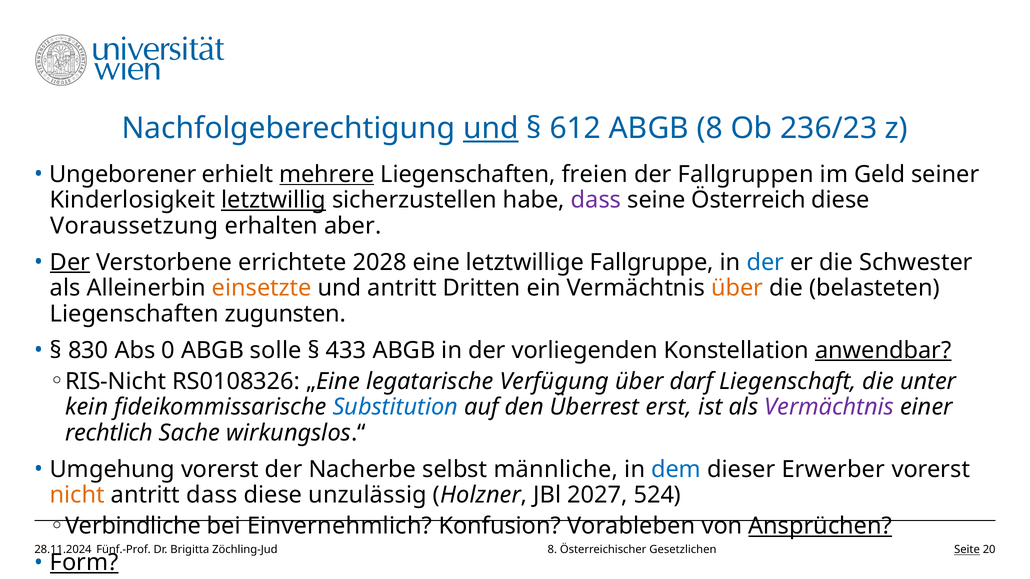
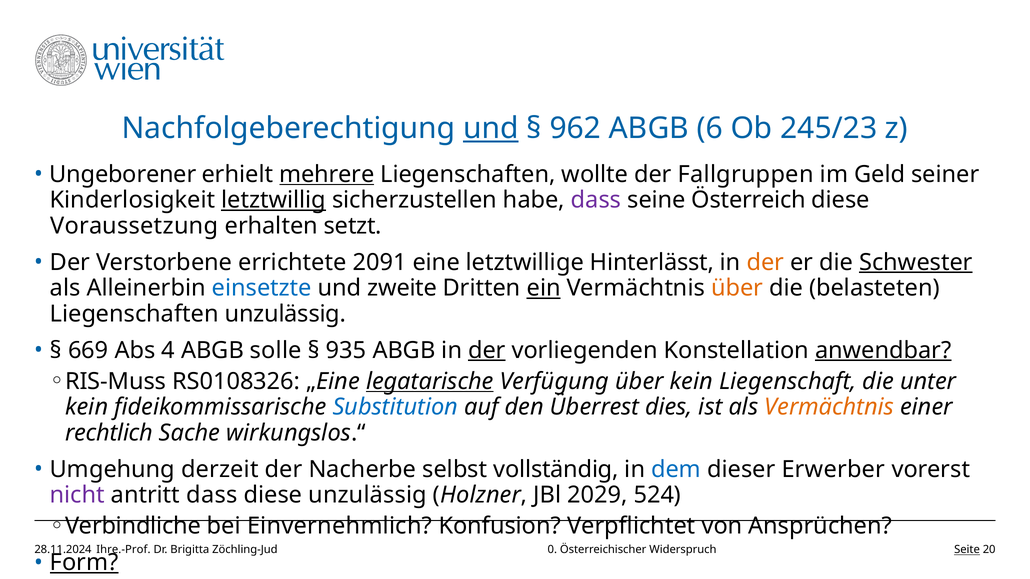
612: 612 -> 962 (575, 129)
ABGB 8: 8 -> 6 (710, 129)
236/23: 236/23 -> 245/23 (829, 129)
freien: freien -> wollte (595, 174)
aber: aber -> setzt (353, 226)
Der underline: present -> none (70, 262)
2028: 2028 -> 2091 (380, 262)
Fallgruppe: Fallgruppe -> Hinterlässt (652, 262)
der colour: blue -> orange (765, 262)
Schwester underline: none -> present (916, 262)
einsetzte colour: orange -> blue (262, 288)
und antritt: antritt -> zweite (402, 288)
ein underline: none -> present (544, 288)
Liegenschaften zugunsten: zugunsten -> unzulässig (285, 314)
830: 830 -> 669 (88, 350)
0: 0 -> 4 (168, 350)
433: 433 -> 935 (346, 350)
der underline: none -> present (487, 350)
RIS-Nicht: RIS-Nicht -> RIS-Muss (116, 382)
legatarische underline: none -> present (430, 382)
über darf: darf -> kein (691, 382)
erst: erst -> dies (669, 407)
Vermächtnis colour: purple -> orange (829, 407)
Umgehung vorerst: vorerst -> derzeit (220, 470)
männliche: männliche -> vollständig (556, 470)
nicht colour: orange -> purple (77, 495)
2027: 2027 -> 2029 (597, 495)
Vorableben: Vorableben -> Verpflichtet (631, 526)
Ansprüchen underline: present -> none (820, 526)
Fünf.-Prof: Fünf.-Prof -> Ihre.-Prof (123, 550)
Zöchling-Jud 8: 8 -> 0 (552, 550)
Gesetzlichen: Gesetzlichen -> Widerspruch (683, 550)
